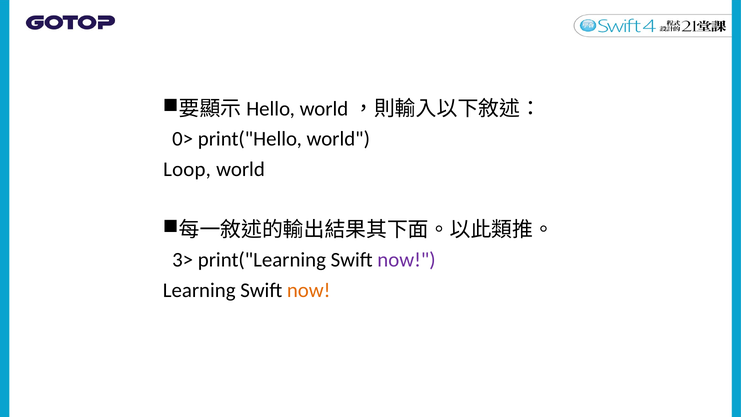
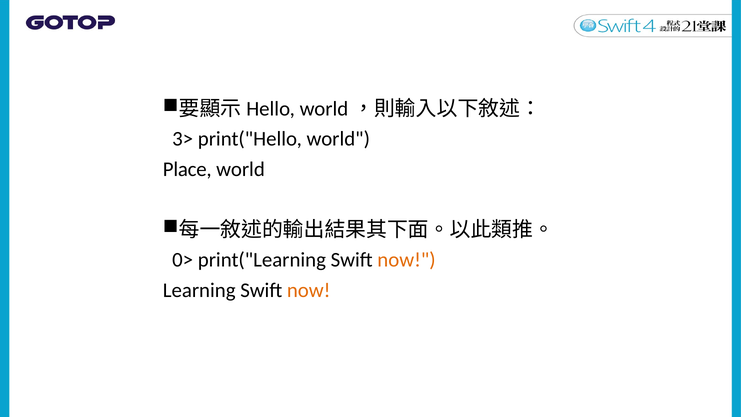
0>: 0> -> 3> (183, 139)
Loop: Loop -> Place (187, 169)
3>: 3> -> 0> (183, 260)
now colour: purple -> orange (406, 260)
